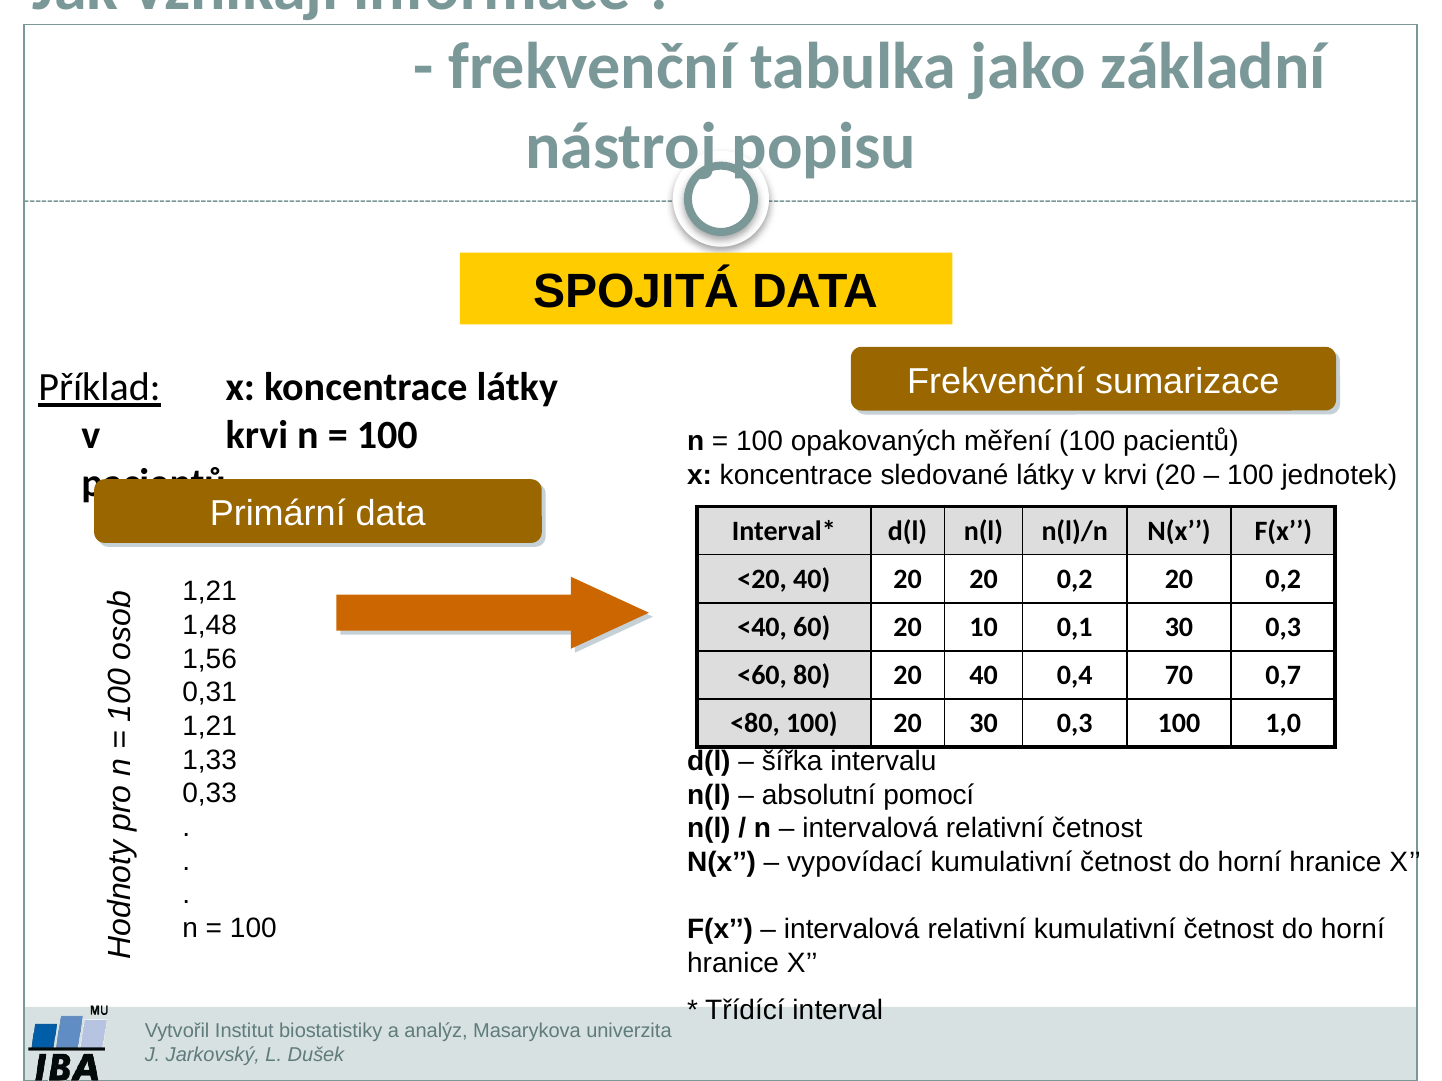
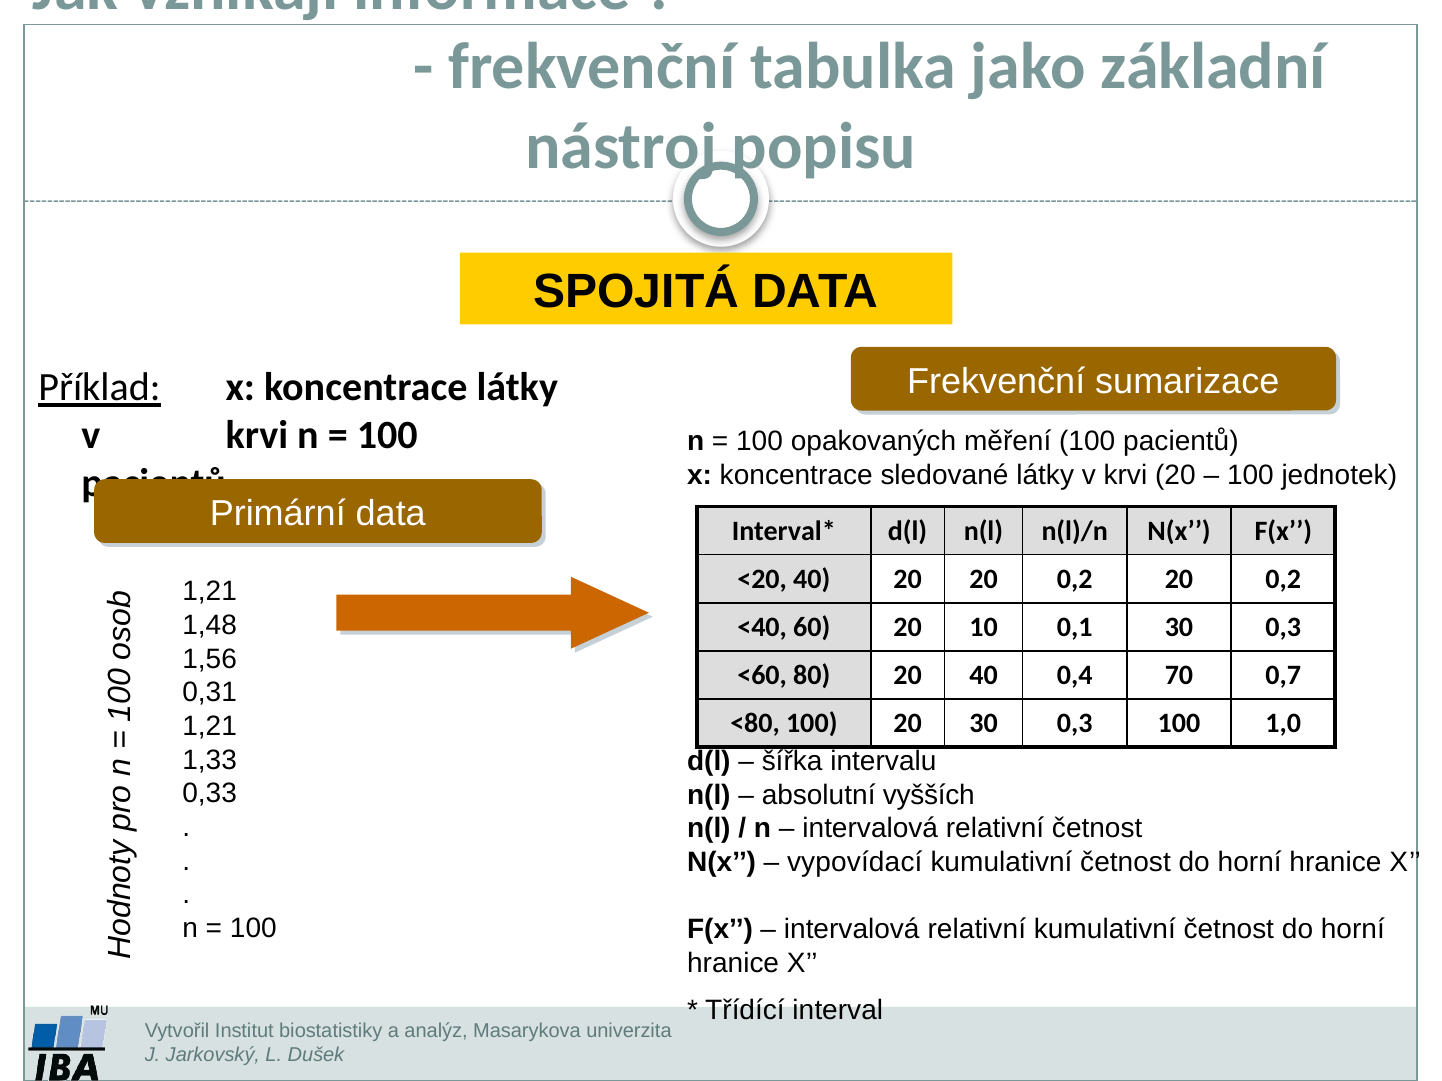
pomocí: pomocí -> vyšších (929, 795)
